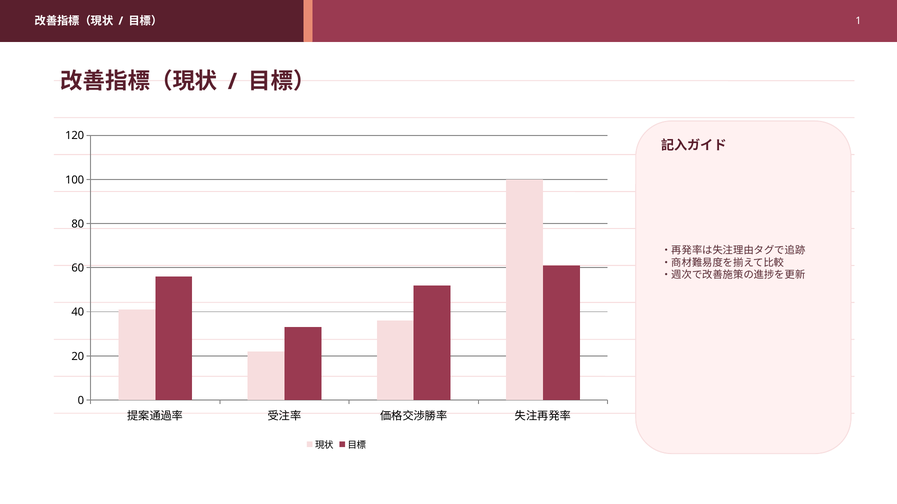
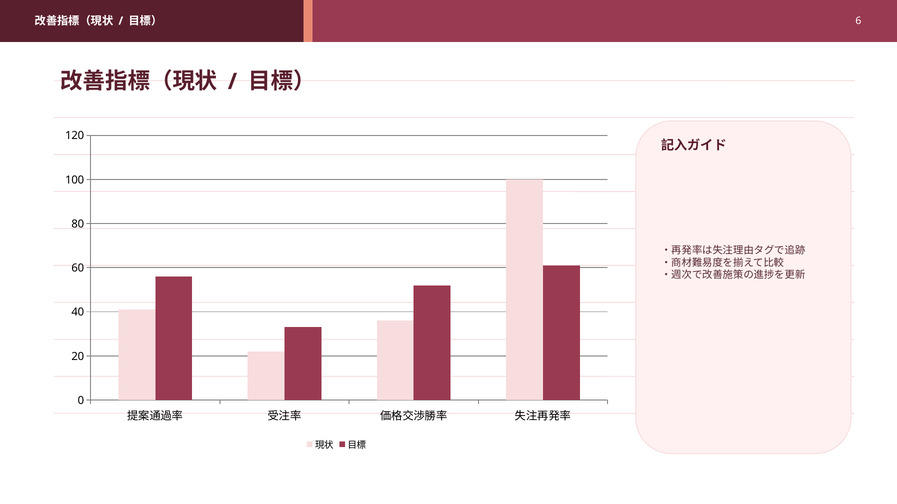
1: 1 -> 6 (858, 21)
